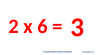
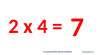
6: 6 -> 4 (42, 26)
3: 3 -> 7 (77, 27)
